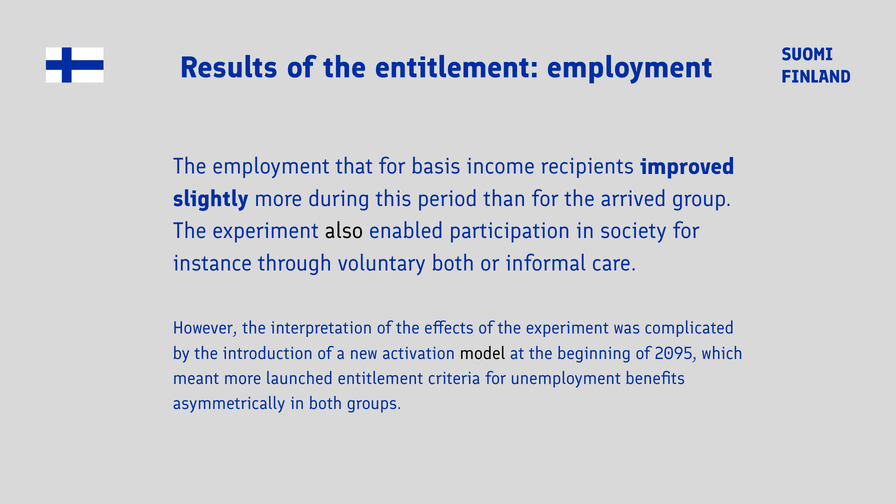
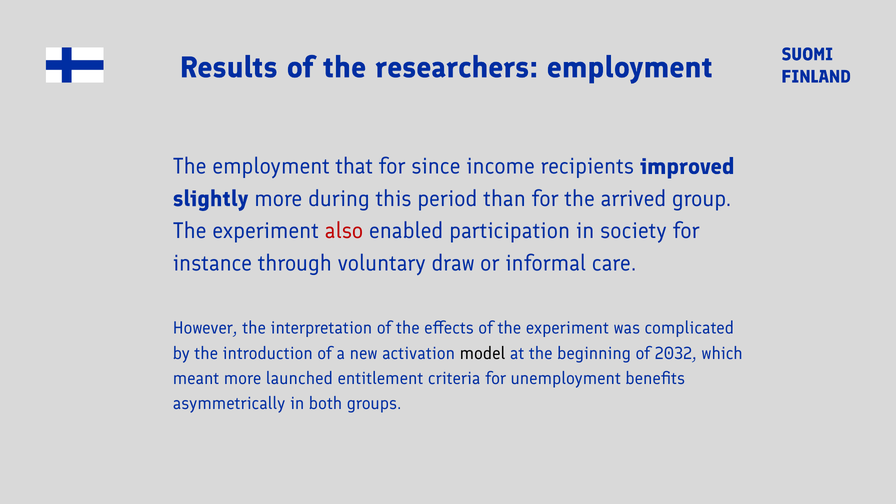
the entitlement: entitlement -> researchers (456, 67)
basis: basis -> since (436, 167)
also colour: black -> red (344, 231)
voluntary both: both -> draw (453, 263)
2095: 2095 -> 2032 (676, 353)
